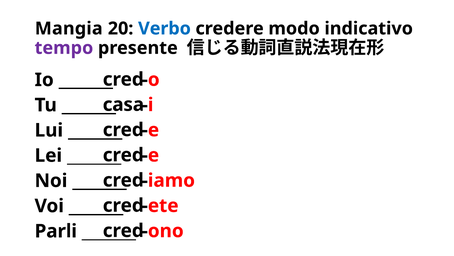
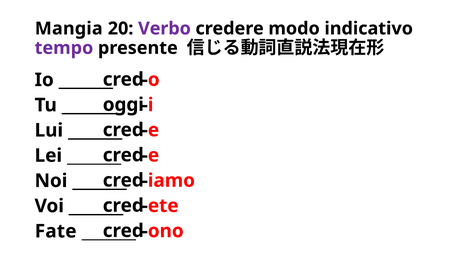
Verbo colour: blue -> purple (164, 28)
casa: casa -> oggi (123, 104)
Parli: Parli -> Fate (56, 231)
